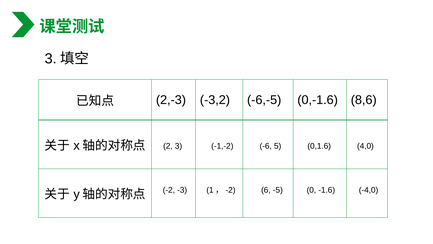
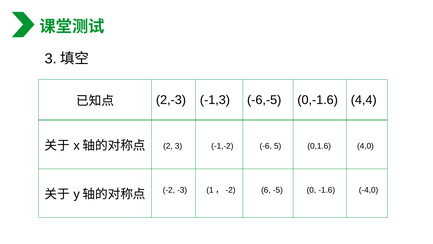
-3,2: -3,2 -> -1,3 (215, 100)
8,6: 8,6 -> 4,4 (364, 100)
